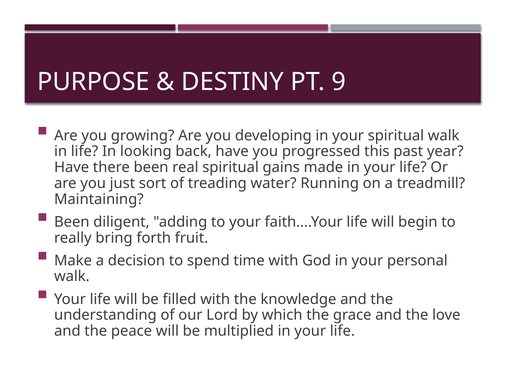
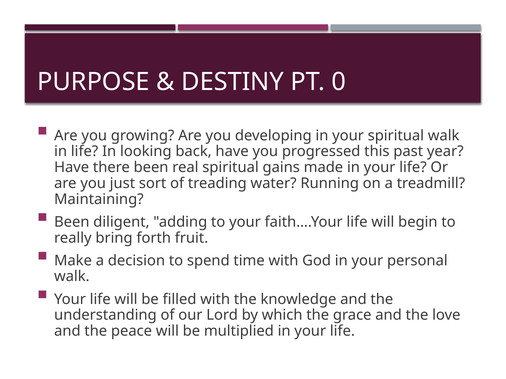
9: 9 -> 0 (339, 82)
